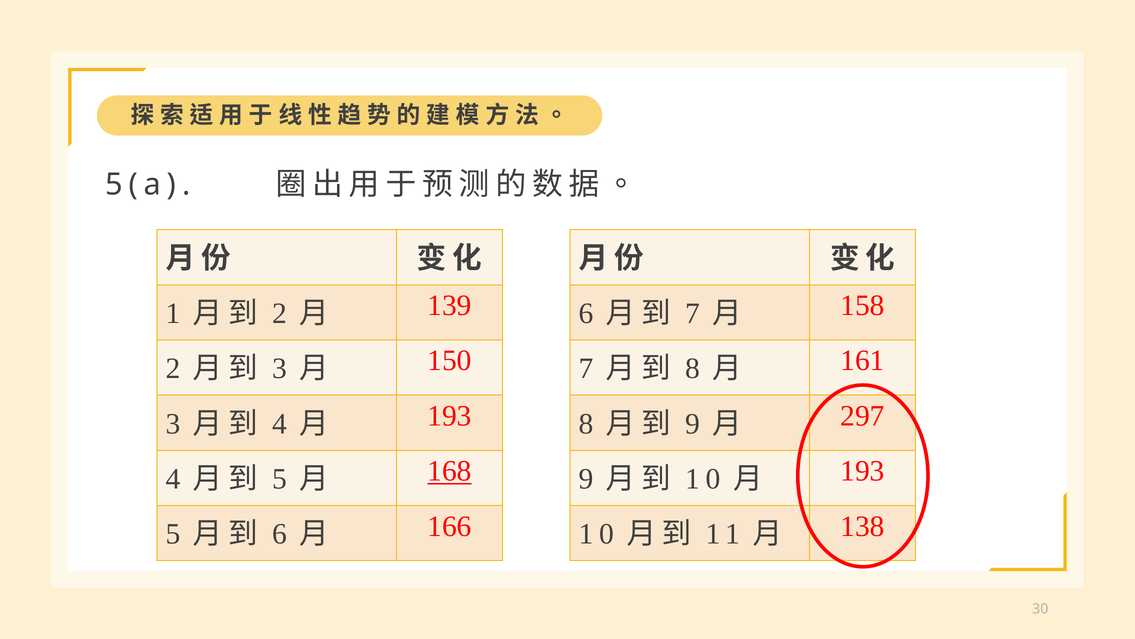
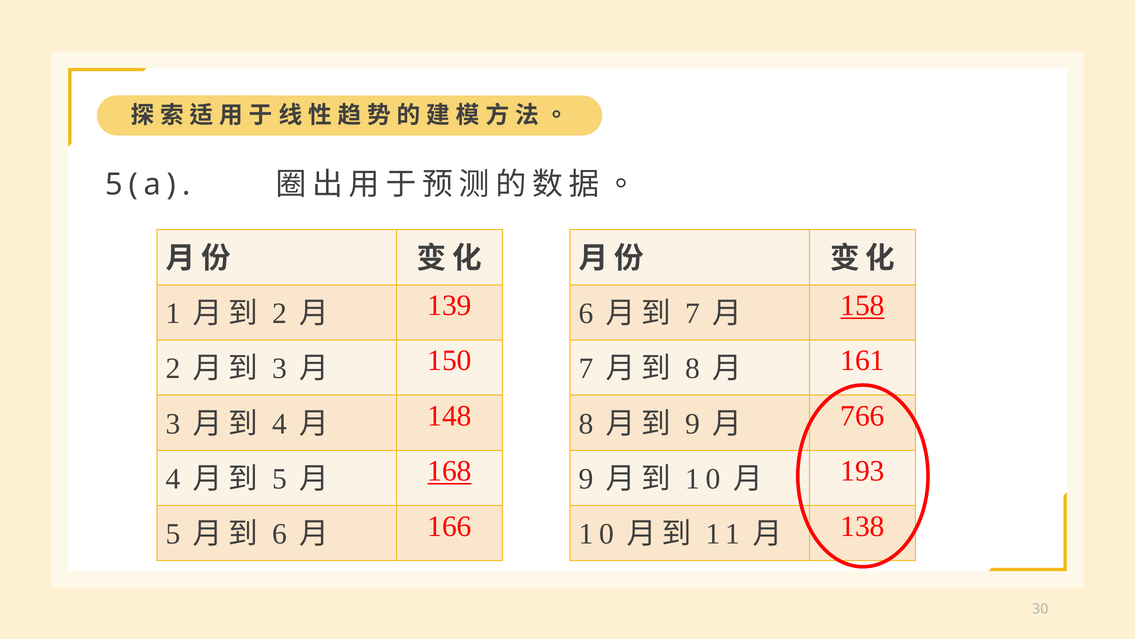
158 underline: none -> present (863, 305)
193: 193 -> 148 (449, 416)
297: 297 -> 766 (863, 416)
